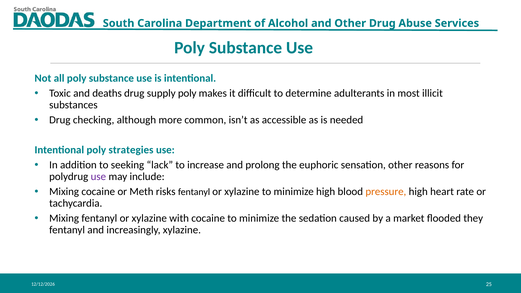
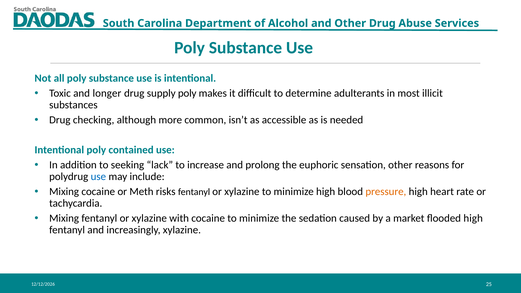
deaths: deaths -> longer (107, 93)
strategies: strategies -> contained (131, 150)
use colour: purple -> blue (98, 177)
flooded they: they -> high (473, 218)
